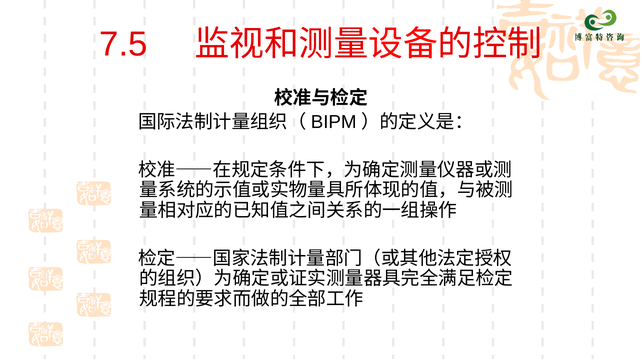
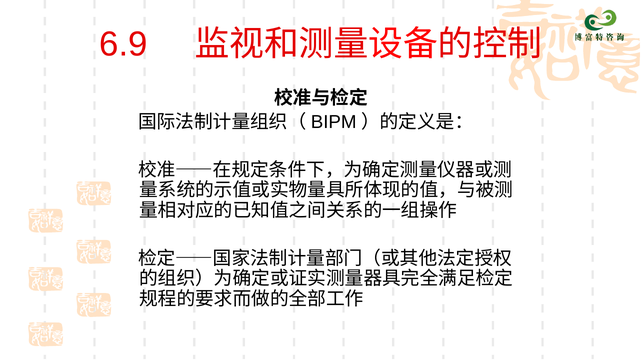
7.5: 7.5 -> 6.9 (124, 45)
